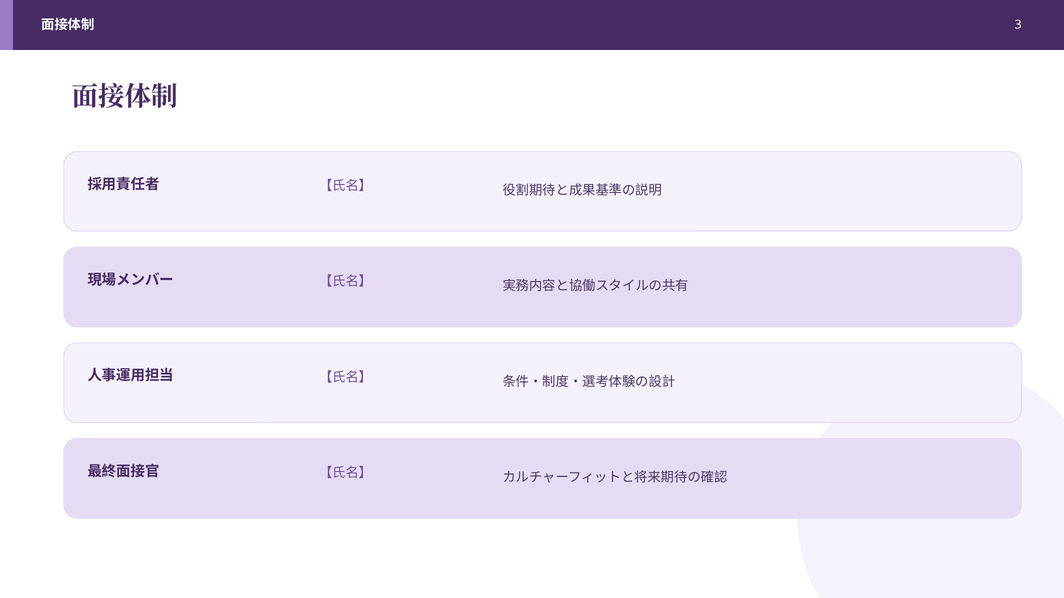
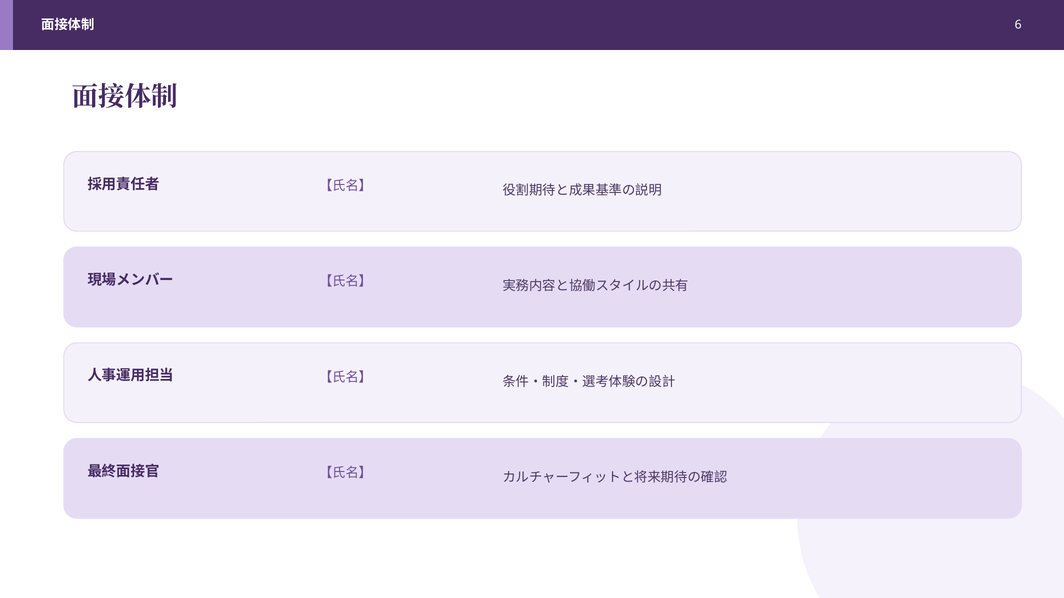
3: 3 -> 6 (1018, 25)
